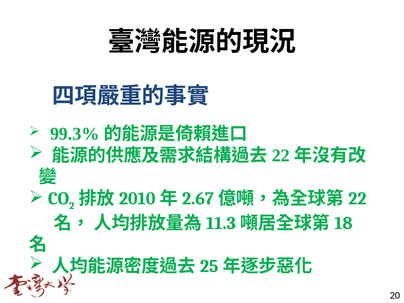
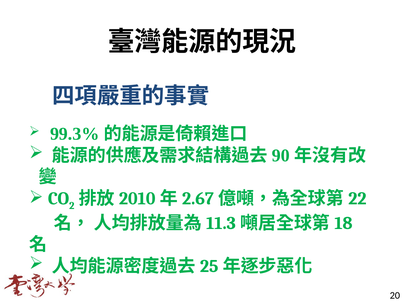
22: 22 -> 90 (281, 155)
